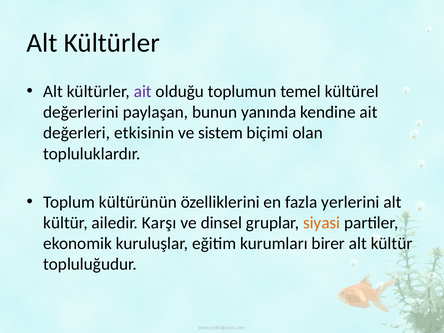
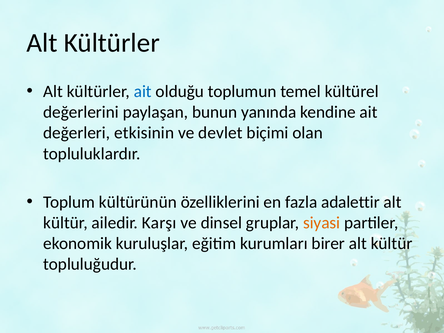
ait colour: purple -> blue (143, 91)
sistem: sistem -> devlet (220, 133)
yerlerini: yerlerini -> adalettir (351, 202)
